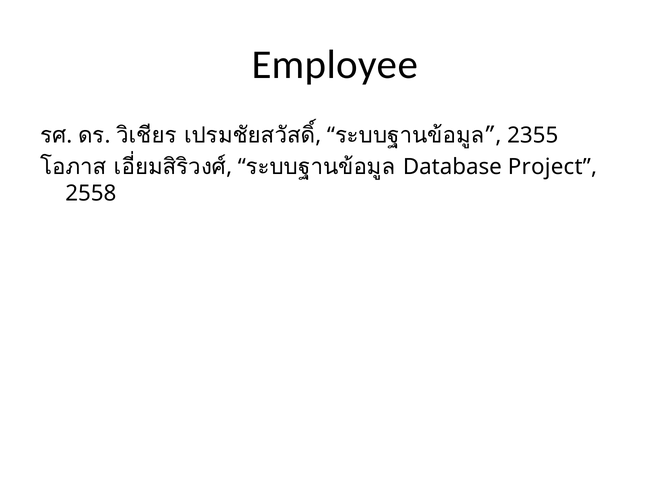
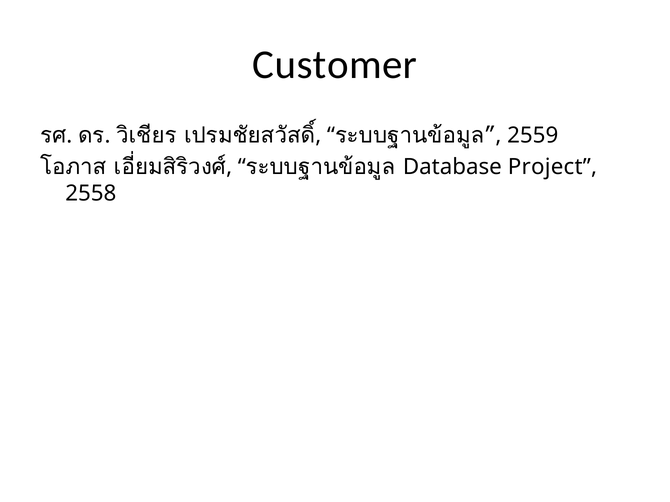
Employee: Employee -> Customer (335, 65)
2355: 2355 -> 2559 (533, 136)
